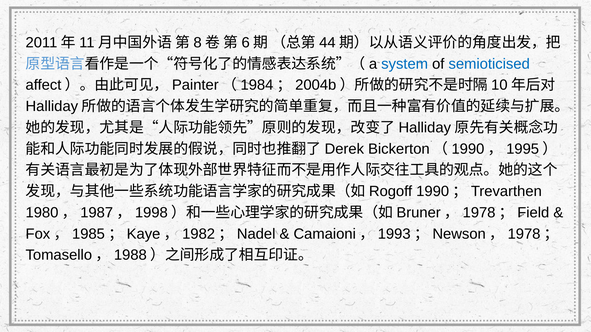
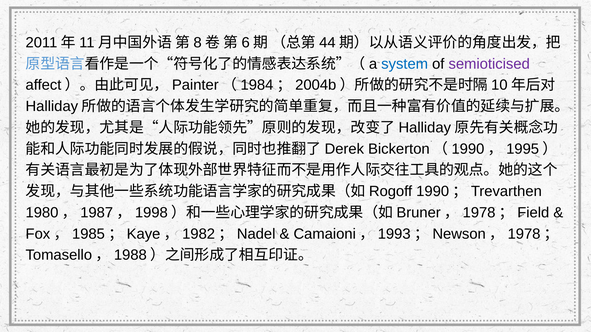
semioticised colour: blue -> purple (489, 64)
